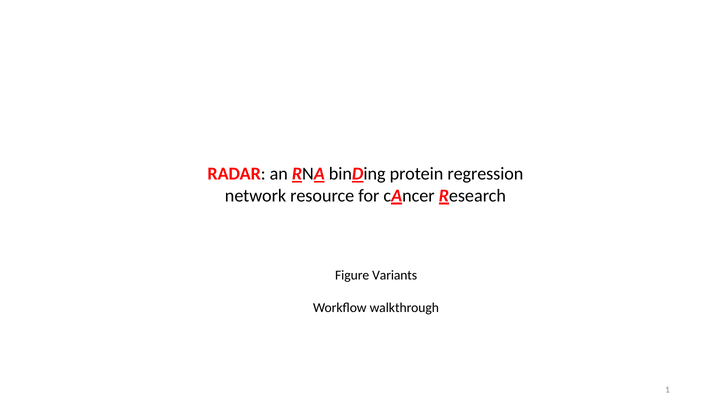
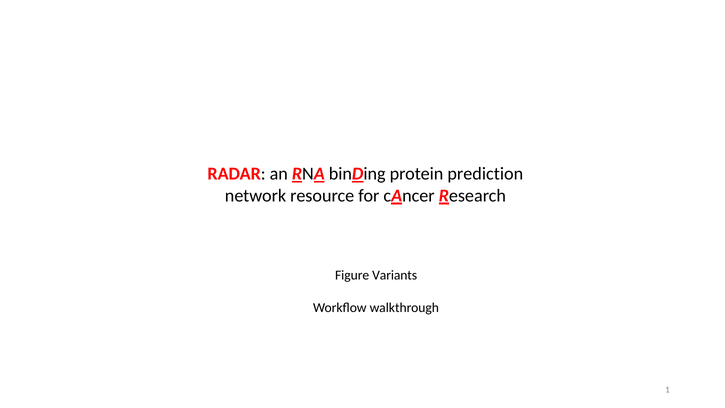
regression: regression -> prediction (485, 174)
